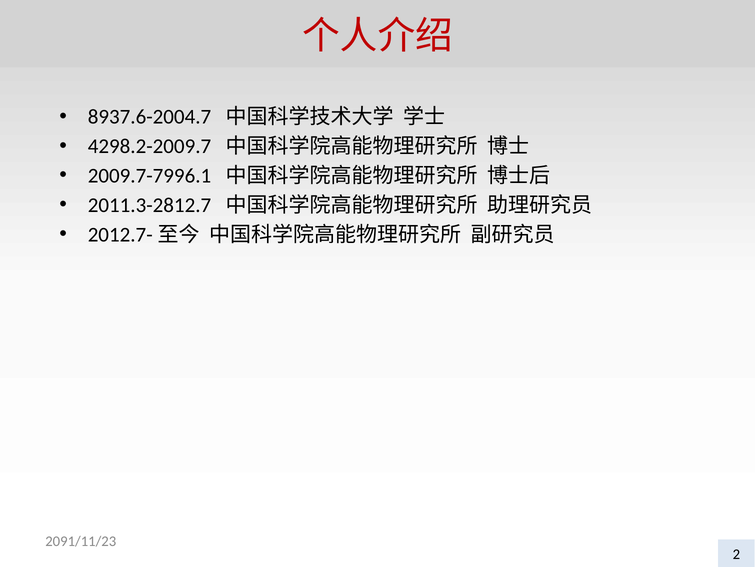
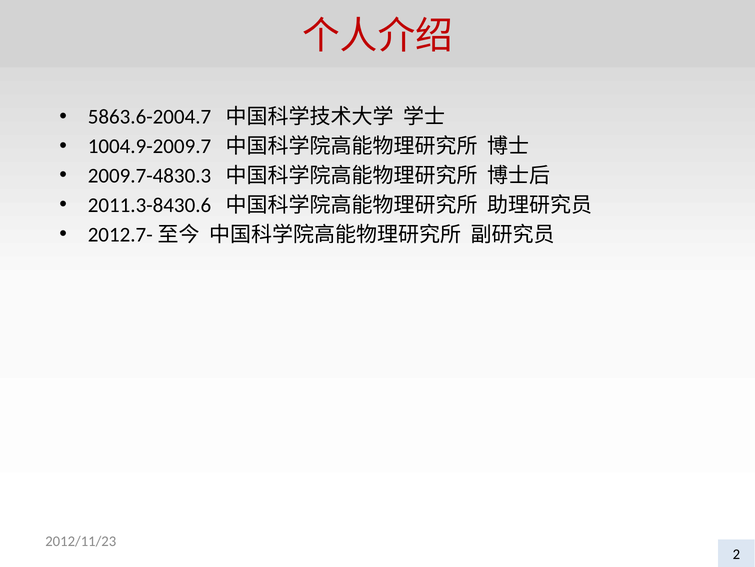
8937.6-2004.7: 8937.6-2004.7 -> 5863.6-2004.7 (149, 117)
4298.2-2009.7: 4298.2-2009.7 -> 1004.9-2009.7 (149, 146)
2009.7-7996.1: 2009.7-7996.1 -> 2009.7-4830.3 (149, 175)
2011.3-2812.7: 2011.3-2812.7 -> 2011.3-8430.6 (149, 205)
2091/11/23: 2091/11/23 -> 2012/11/23 (81, 541)
